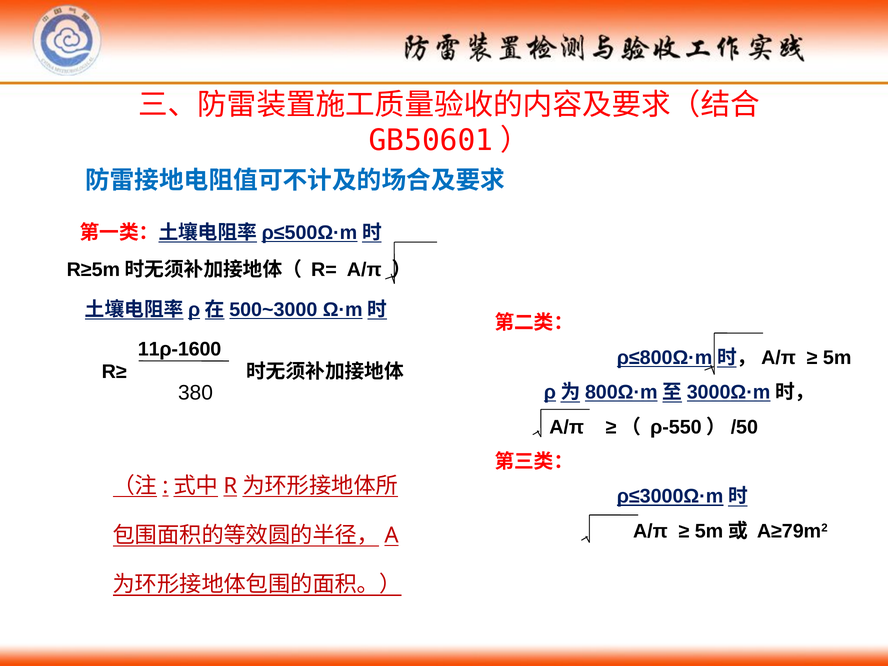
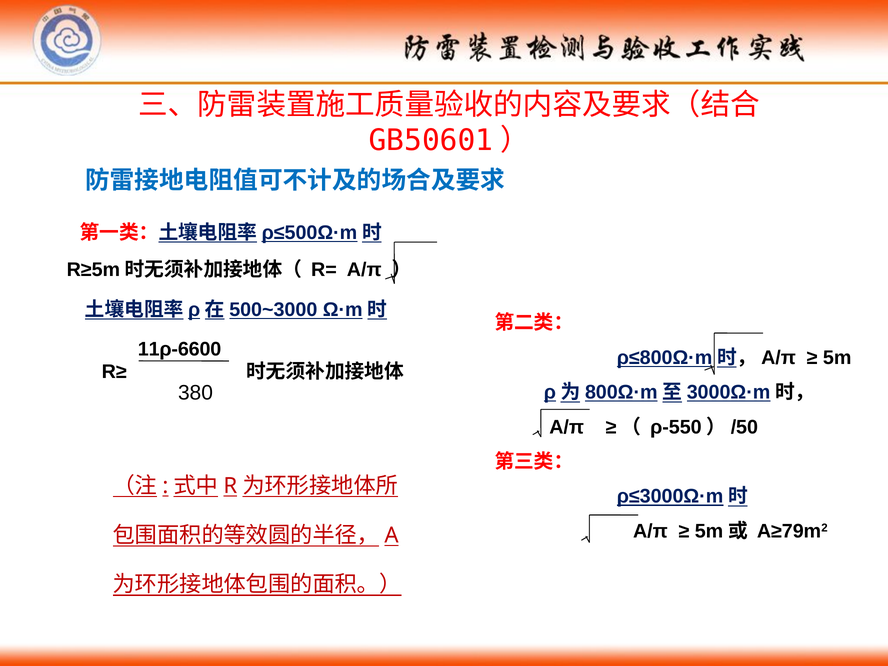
11ρ-1600: 11ρ-1600 -> 11ρ-6600 (180, 349)
